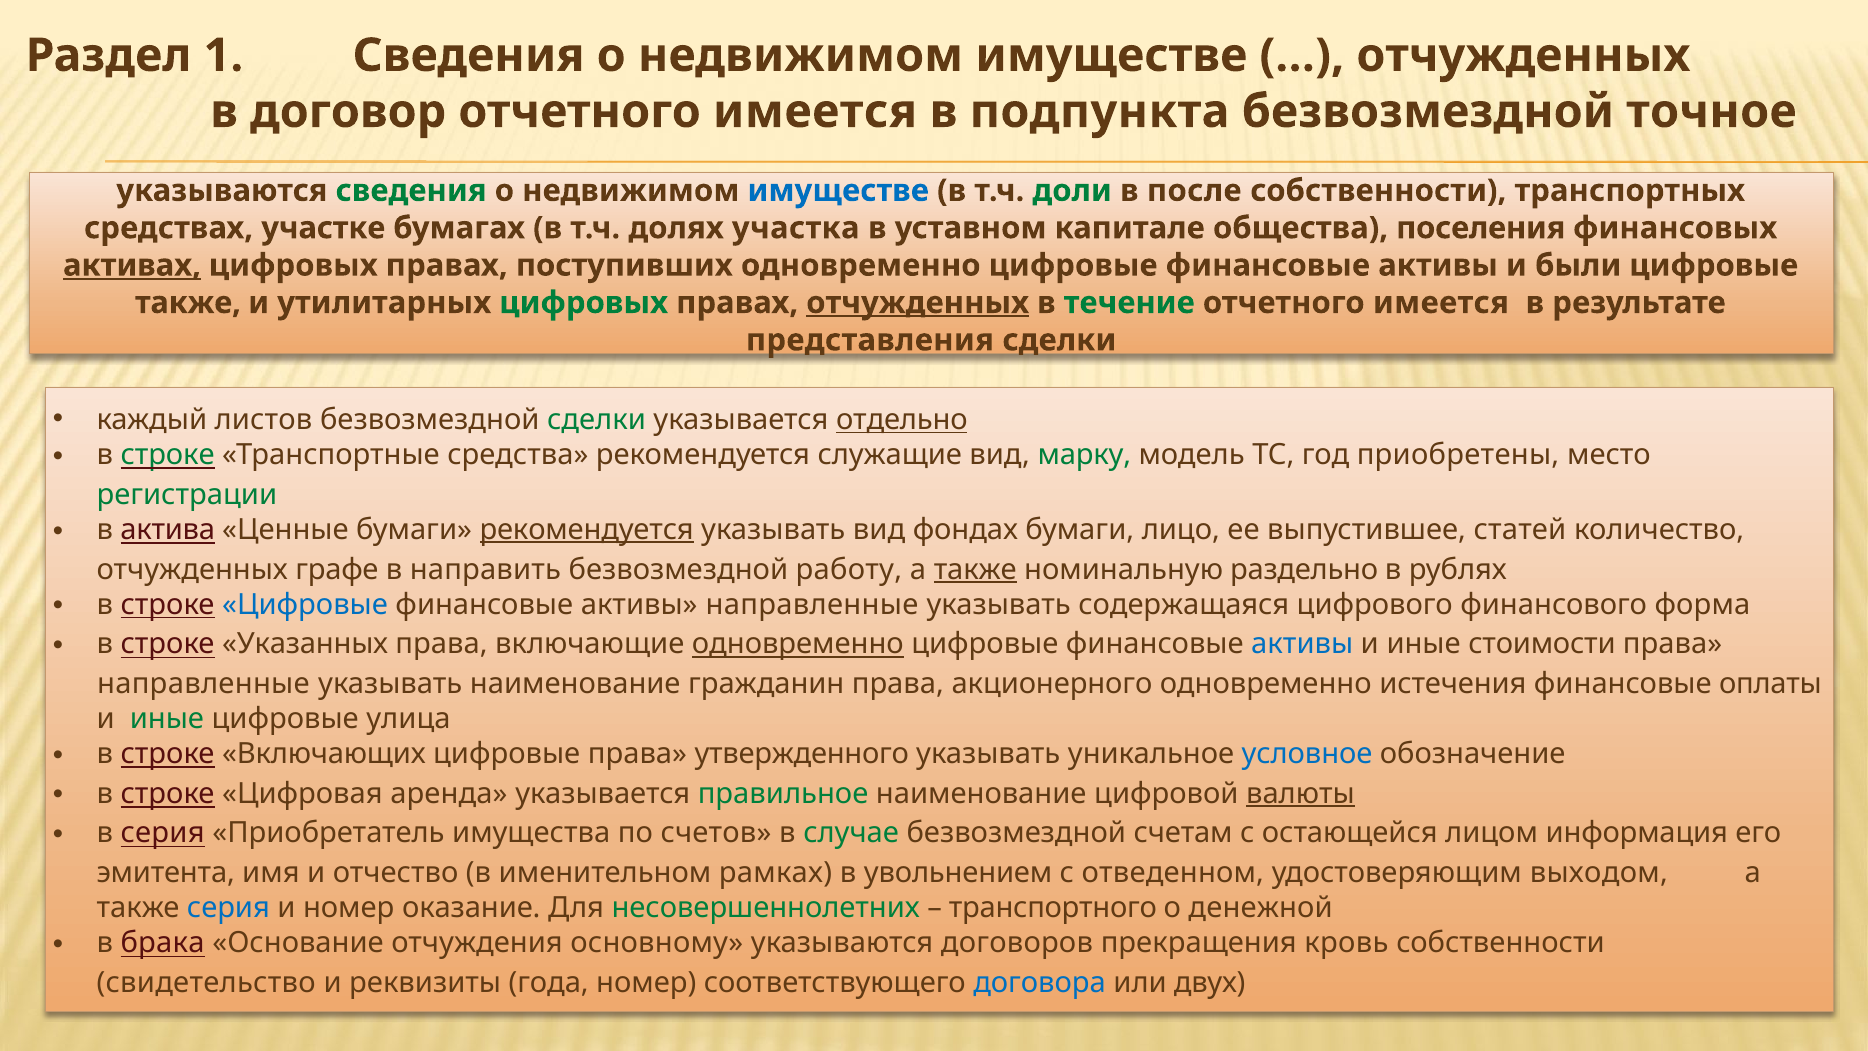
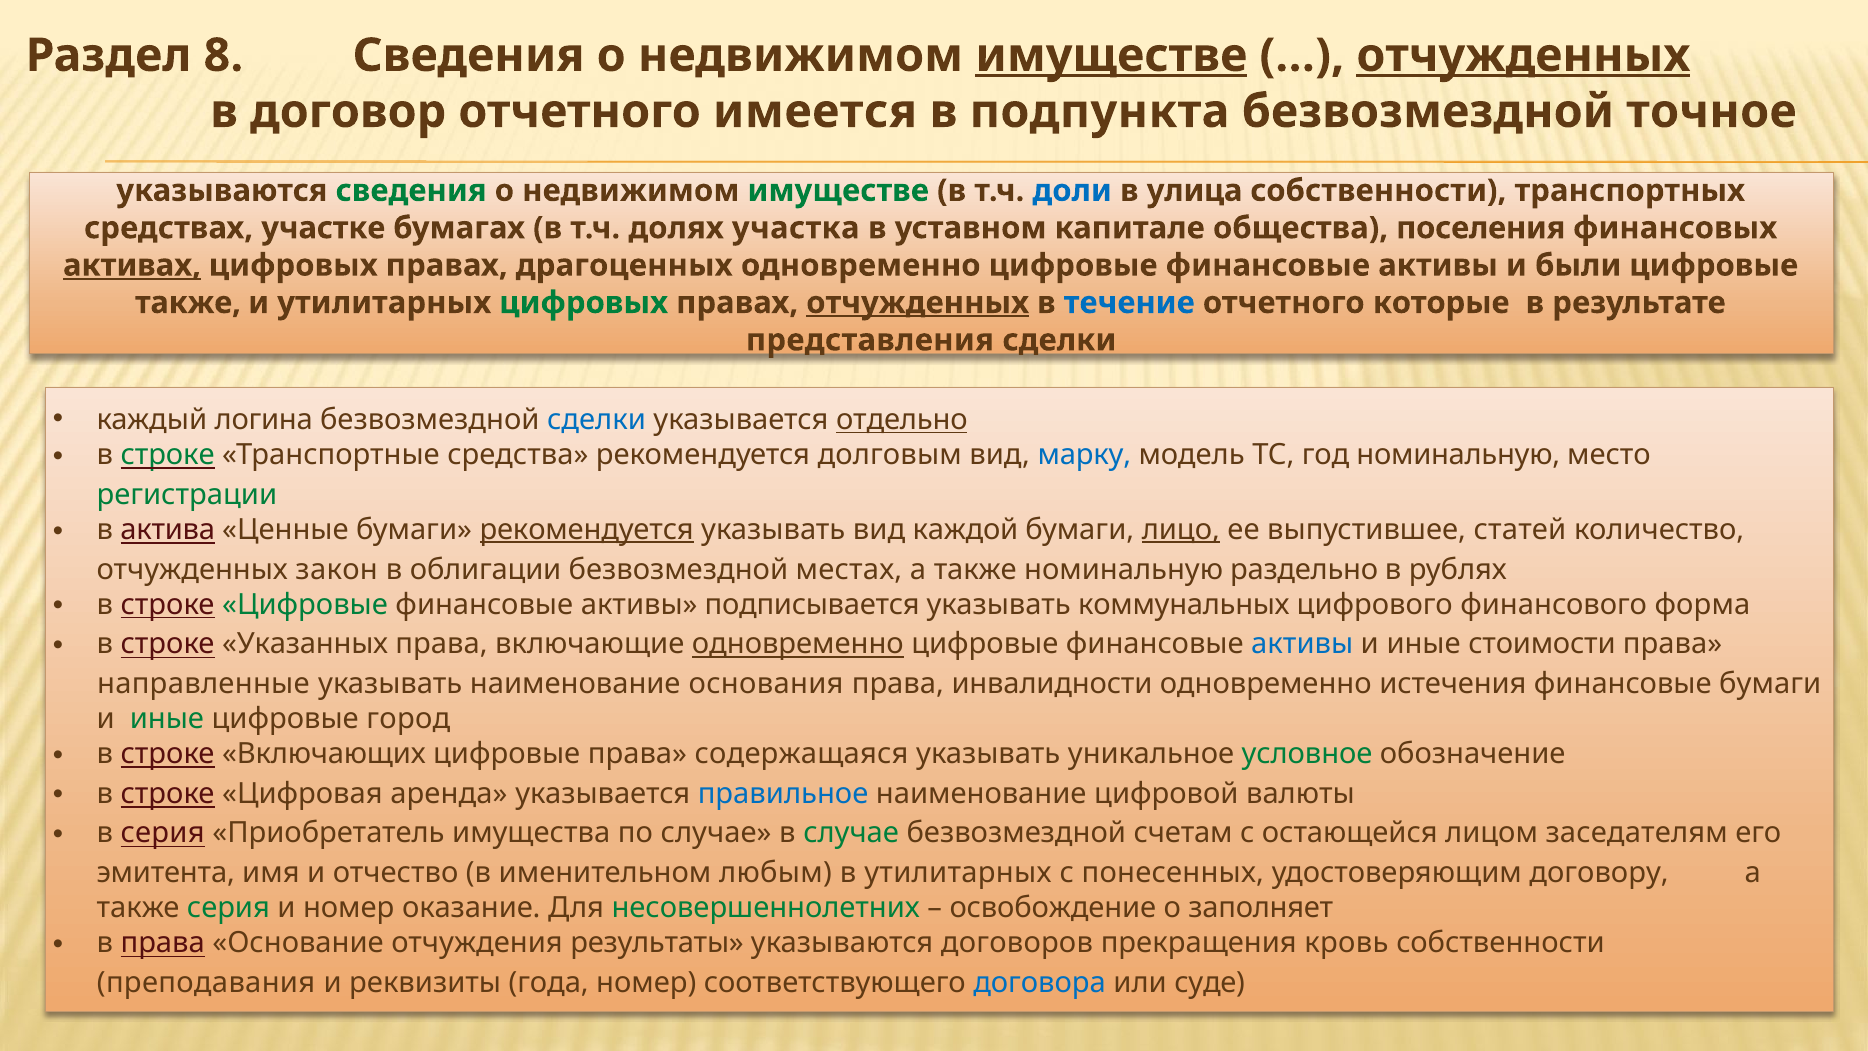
1: 1 -> 8 (223, 56)
имуществе underline: none -> present (1111, 56)
отчужденных underline: none -> present (1523, 56)
имуществе colour: blue -> green (838, 191)
доли colour: green -> blue (1072, 191)
после: после -> улица (1195, 191)
поступивших: поступивших -> драгоценных (624, 265)
течение colour: green -> blue (1129, 303)
имеется: имеется -> которые (1441, 303)
листов: листов -> логина (264, 420)
сделки colour: green -> blue (596, 420)
служащие: служащие -> долговым (890, 455)
марку colour: green -> blue (1084, 455)
год приобретены: приобретены -> номинальную (1458, 455)
фондах: фондах -> каждой (966, 530)
лицо underline: none -> present (1181, 530)
графе: графе -> закон (337, 569)
направить: направить -> облигации (486, 569)
работу: работу -> местах (849, 569)
также underline: present -> none (975, 569)
Цифровые colour: blue -> green (305, 604)
активы направленные: направленные -> подписывается (812, 604)
содержащаяся: содержащаяся -> коммунальных (1184, 604)
гражданин: гражданин -> основания (766, 684)
акционерного: акционерного -> инвалидности (1052, 684)
финансовые оплаты: оплаты -> бумаги (1770, 684)
улица: улица -> город (408, 719)
утвержденного: утвержденного -> содержащаяся (802, 754)
условное colour: blue -> green (1307, 754)
правильное colour: green -> blue (783, 793)
валюты underline: present -> none (1300, 793)
по счетов: счетов -> случае (716, 833)
информация: информация -> заседателям (1637, 833)
рамках: рамках -> любым (775, 873)
в увольнением: увольнением -> утилитарных (958, 873)
отведенном: отведенном -> понесенных (1173, 873)
выходом: выходом -> договору (1599, 873)
серия colour: blue -> green (228, 908)
транспортного: транспортного -> освобождение (1053, 908)
денежной: денежной -> заполняет (1261, 908)
в брака: брака -> права (163, 943)
основному: основному -> результаты (657, 943)
свидетельство: свидетельство -> преподавания (206, 982)
двух: двух -> суде (1210, 982)
